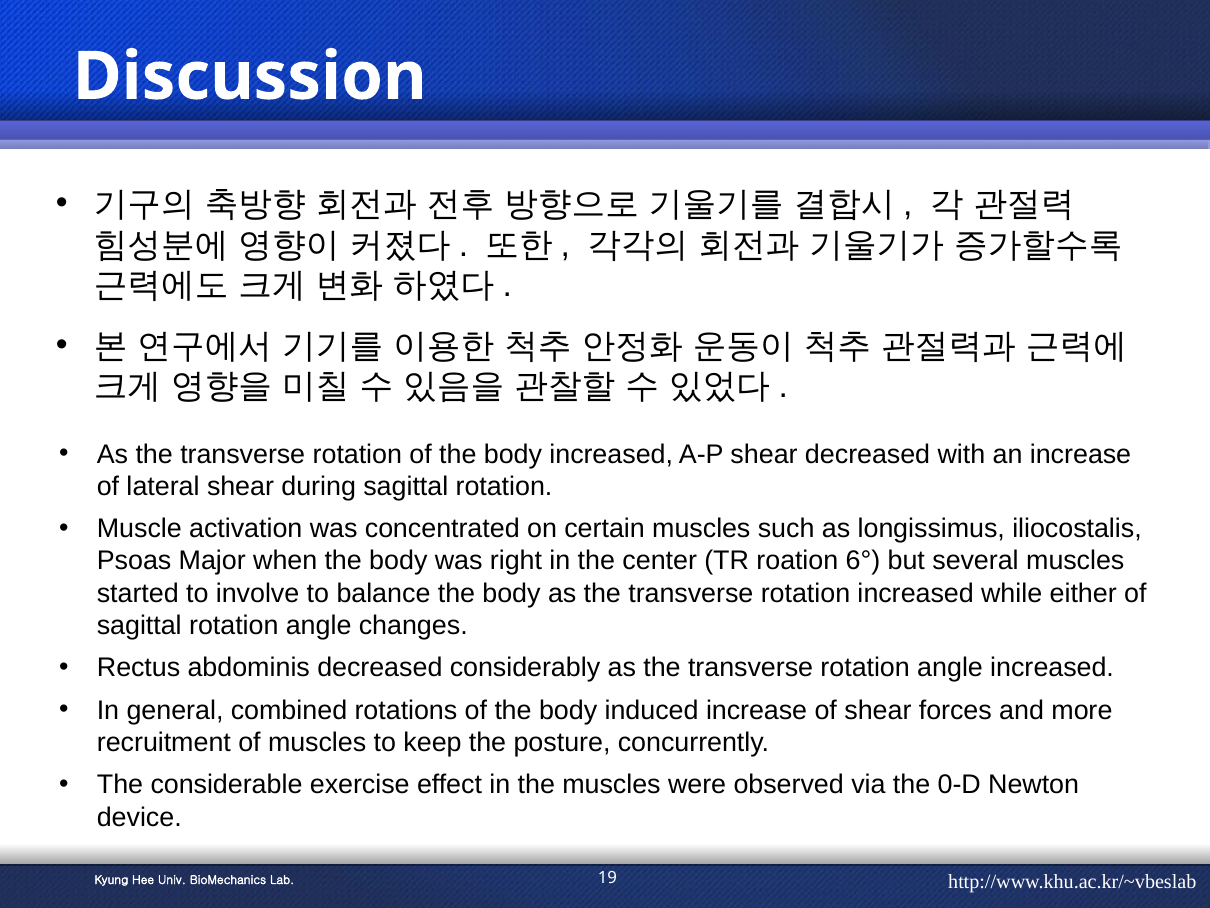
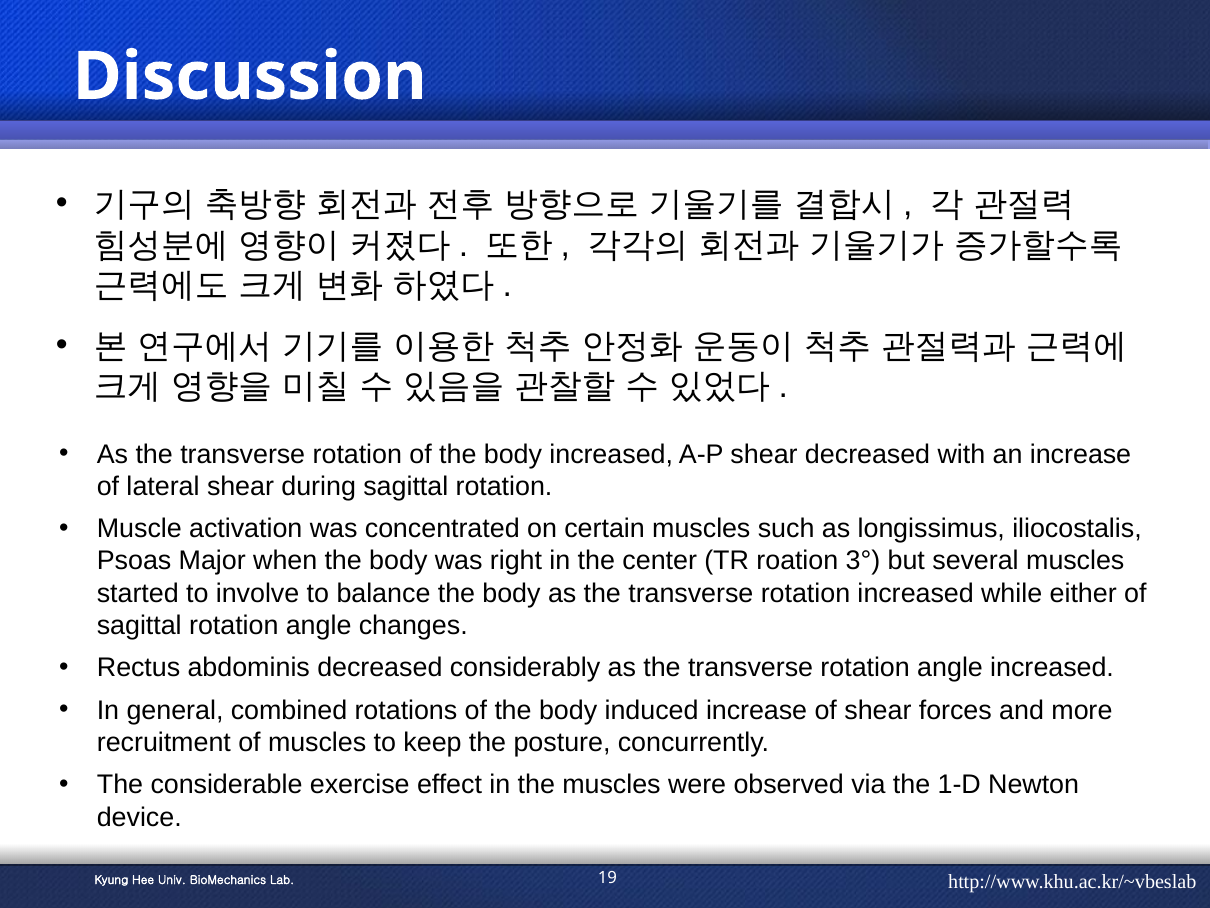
6°: 6° -> 3° (863, 561)
0-D: 0-D -> 1-D (959, 785)
